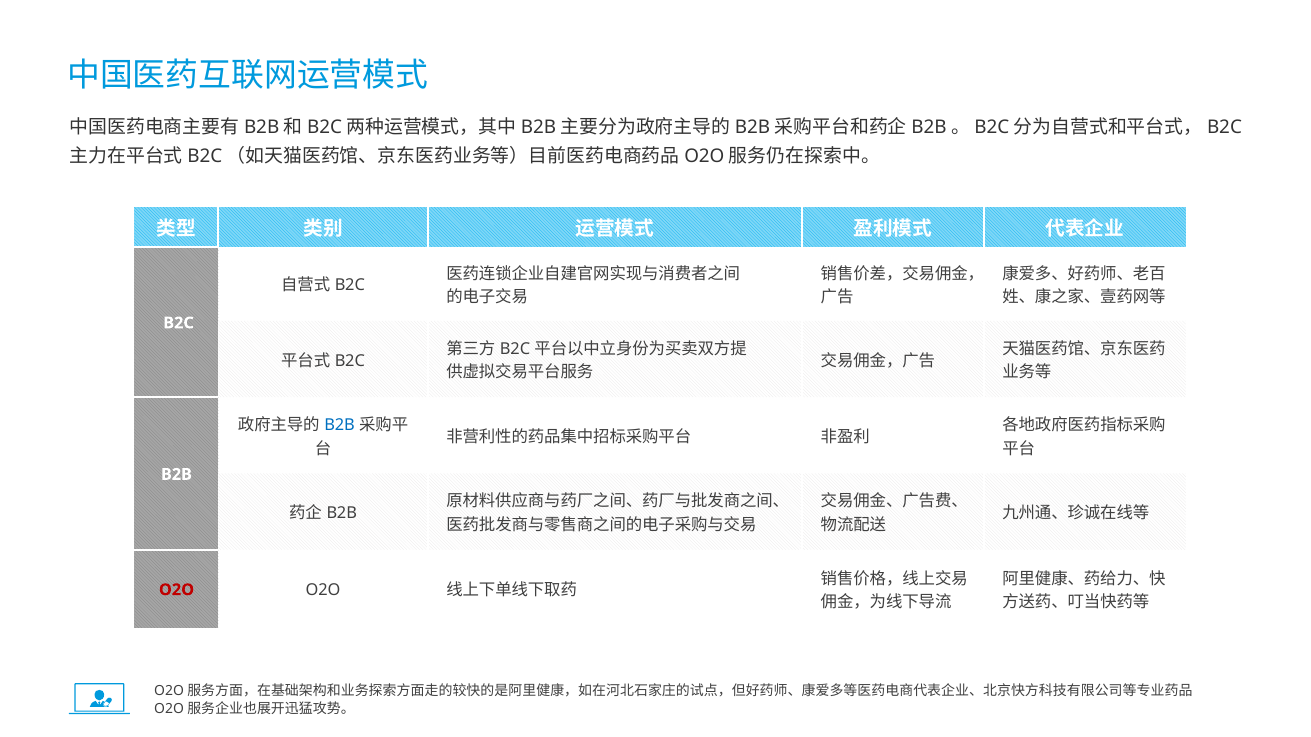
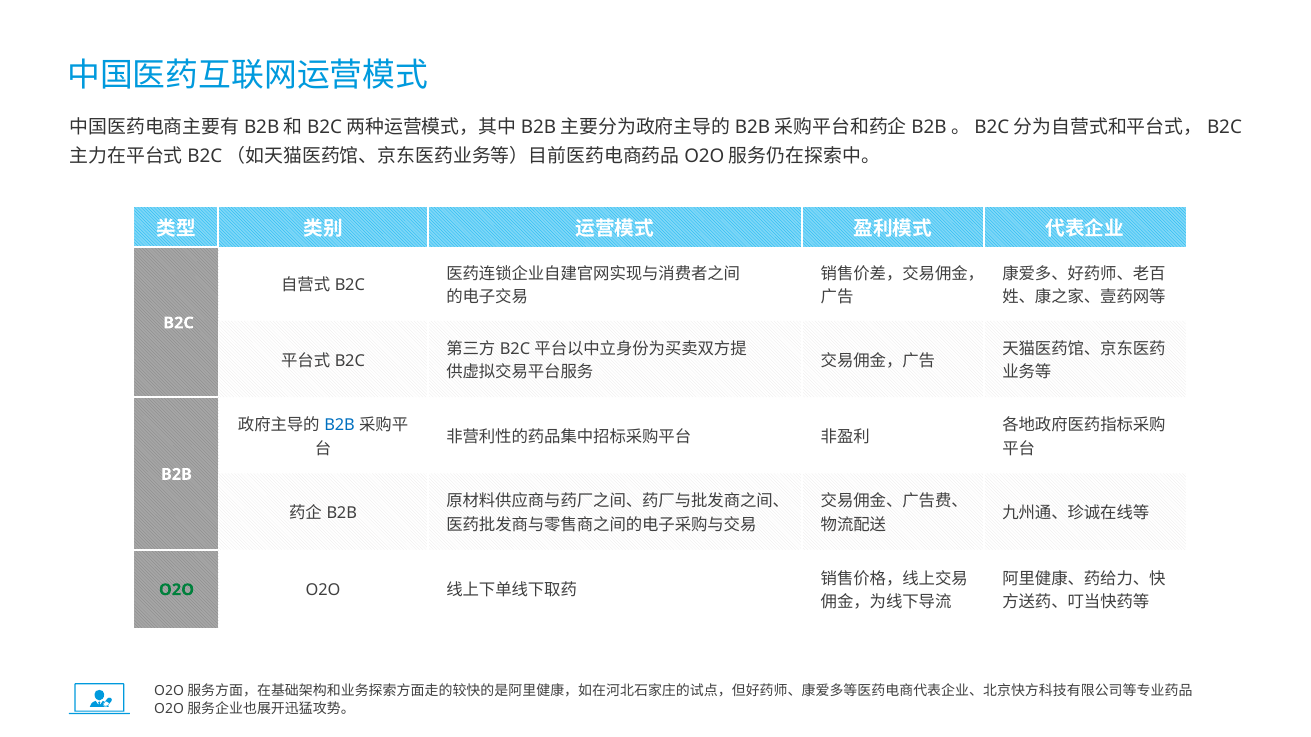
O2O colour: red -> green (177, 590)
